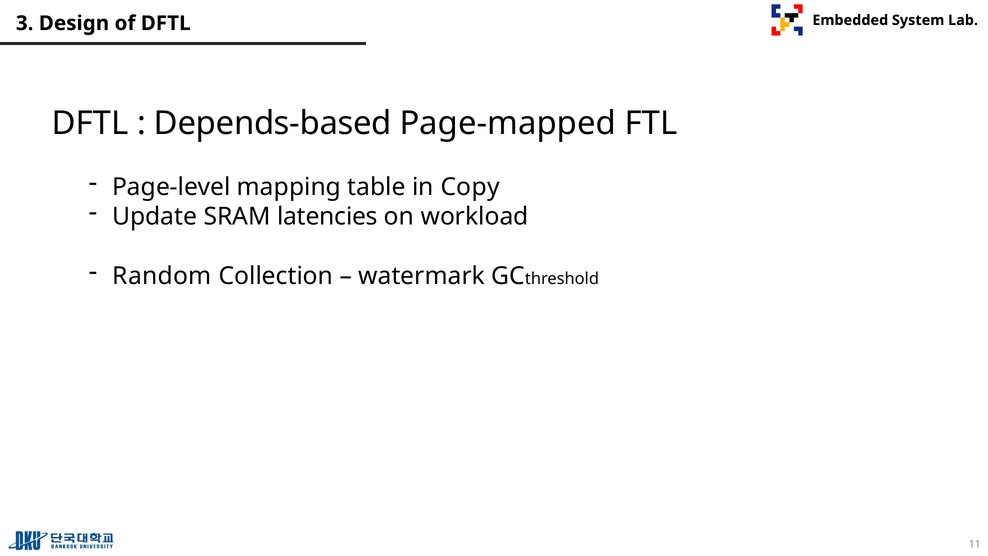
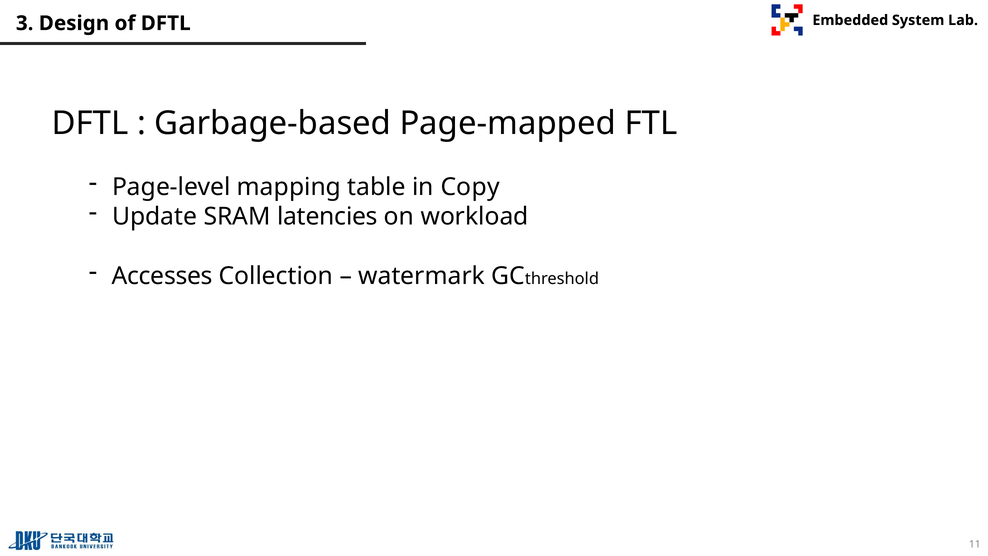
Depends-based: Depends-based -> Garbage-based (273, 123)
Random: Random -> Accesses (162, 276)
